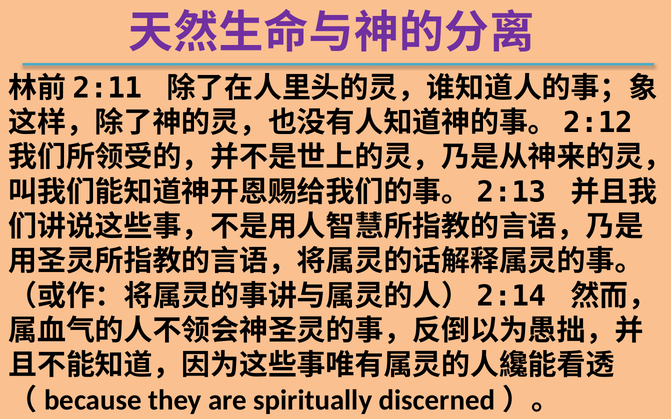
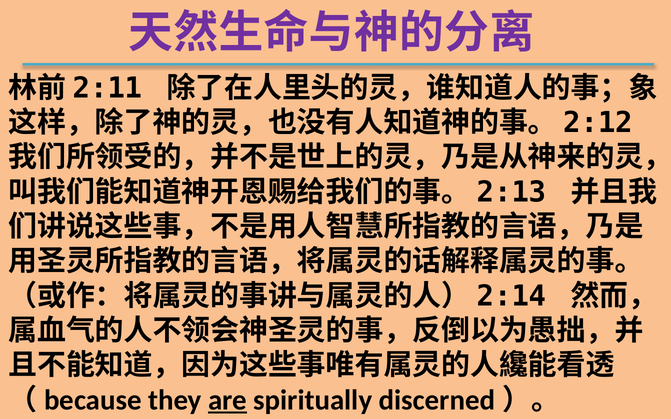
are underline: none -> present (227, 400)
